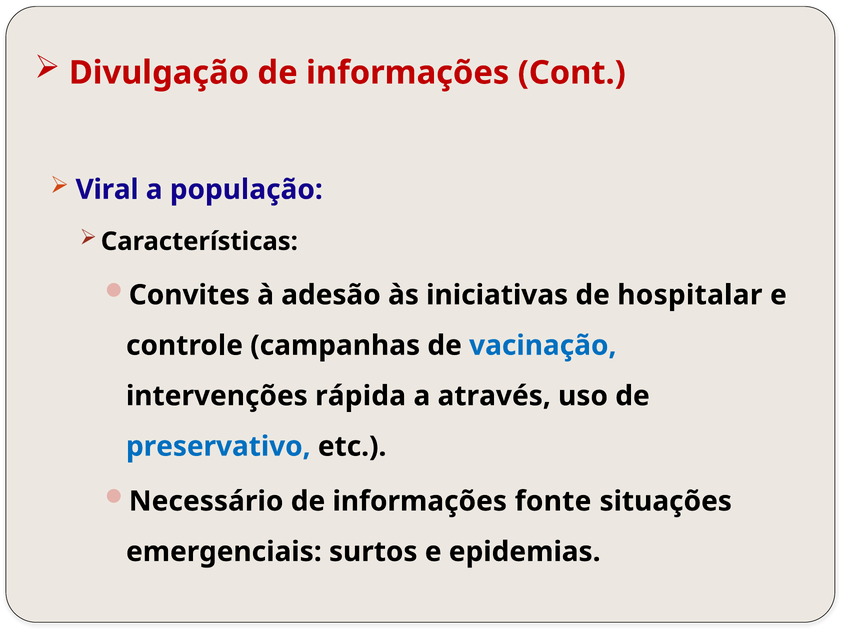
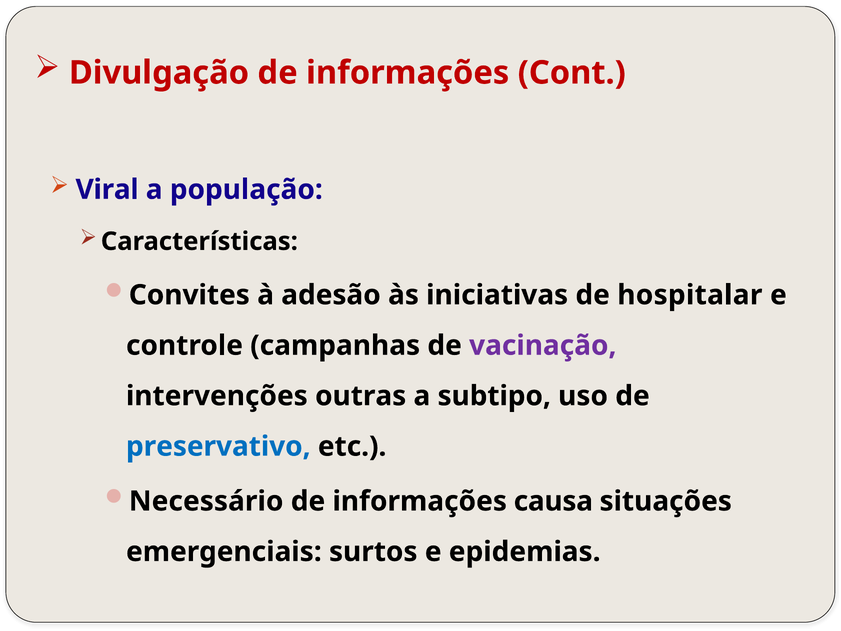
vacinação colour: blue -> purple (543, 345)
rápida: rápida -> outras (361, 396)
através: através -> subtipo (494, 396)
fonte: fonte -> causa (553, 501)
